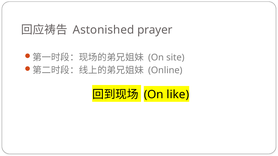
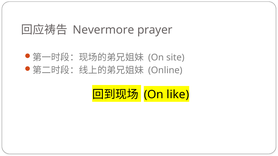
Astonished: Astonished -> Nevermore (104, 30)
